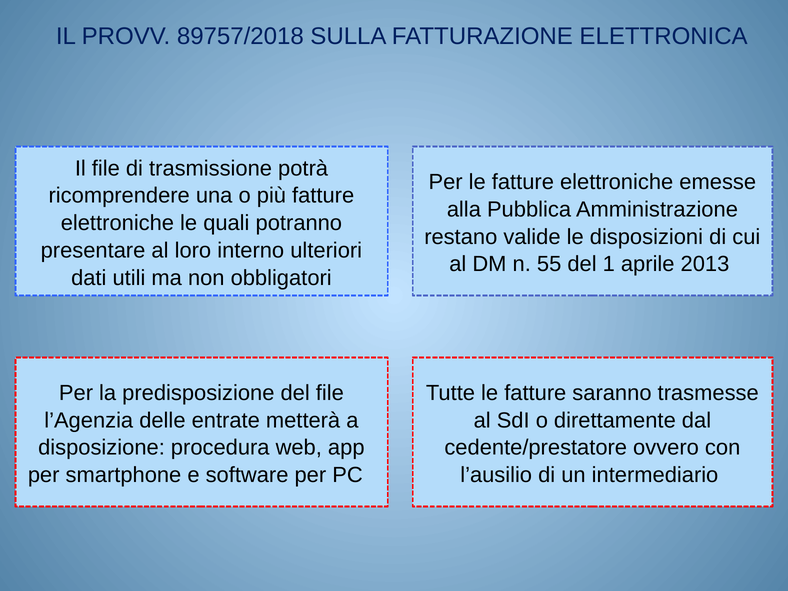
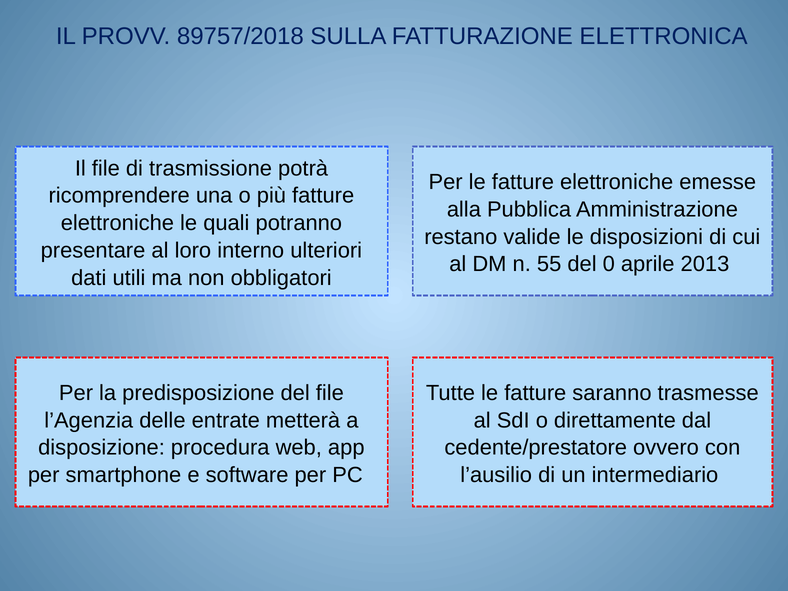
1: 1 -> 0 (609, 264)
